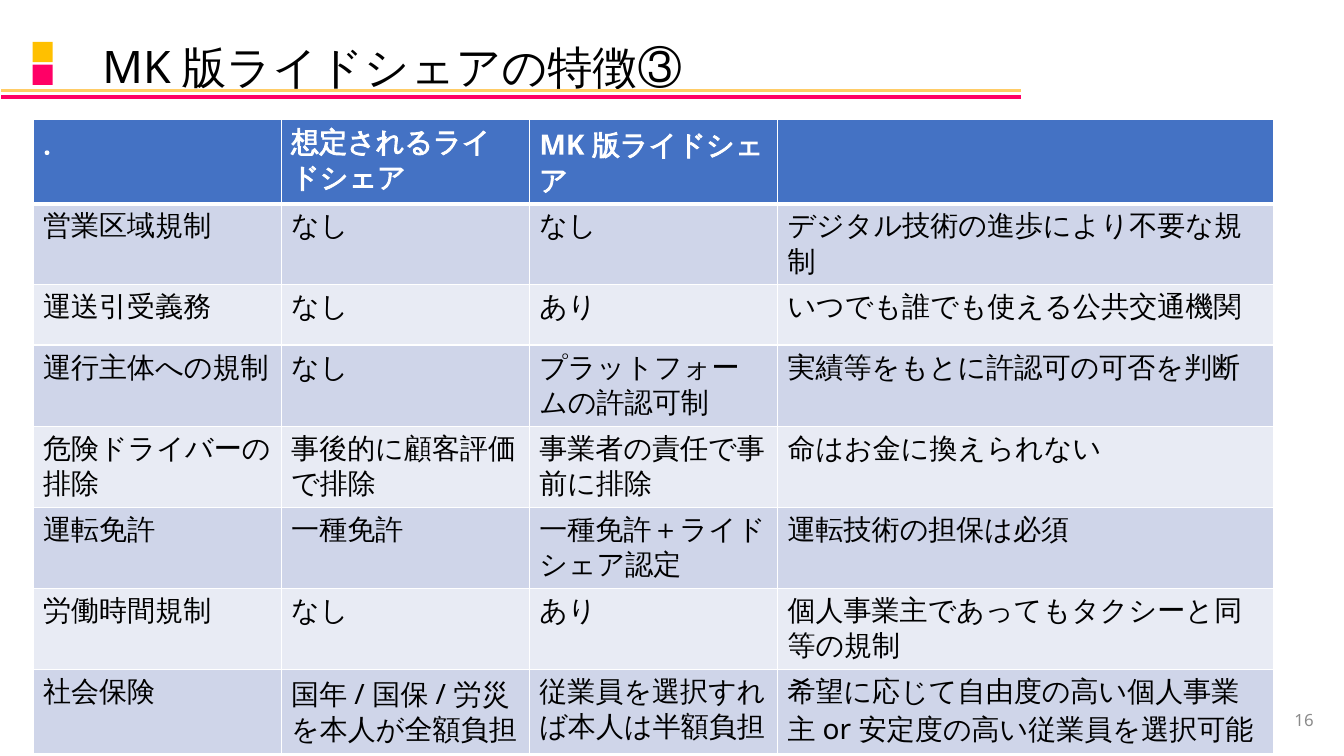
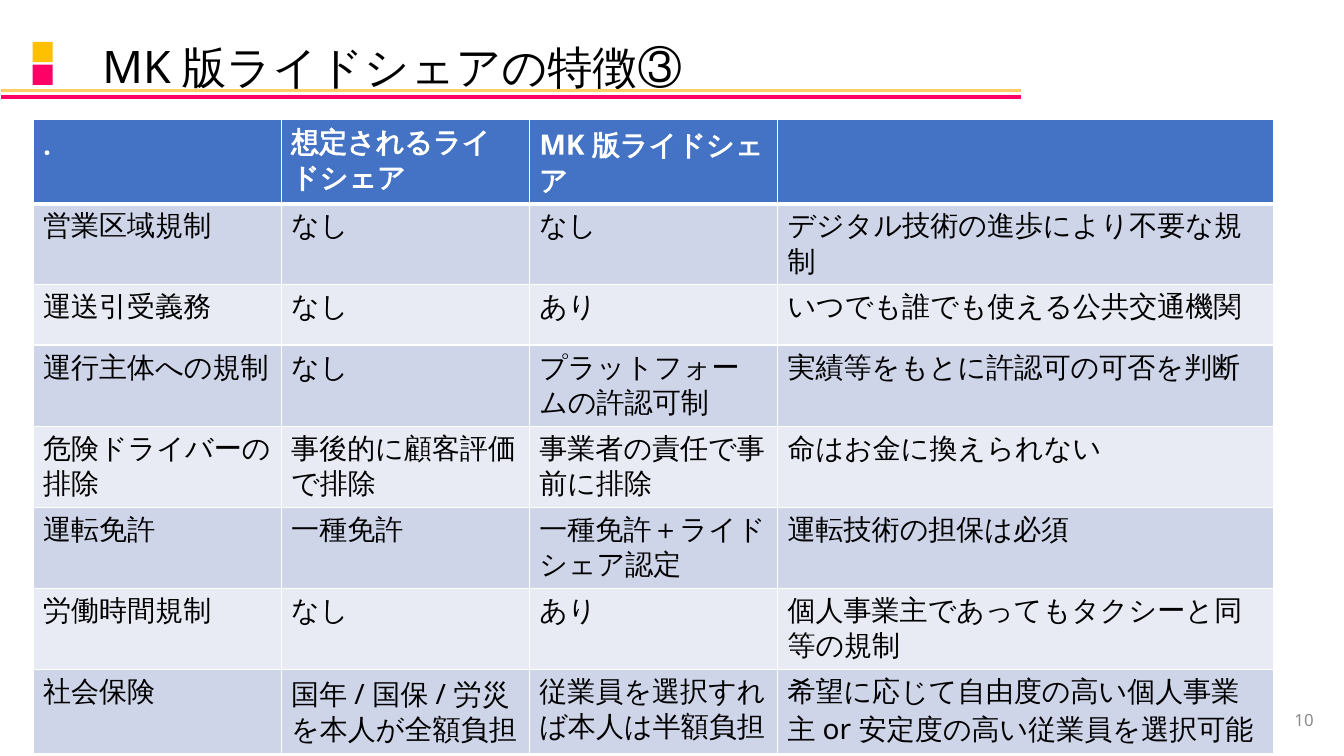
16: 16 -> 10 (1304, 721)
